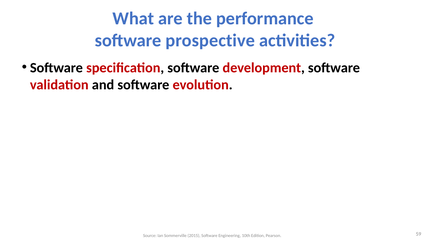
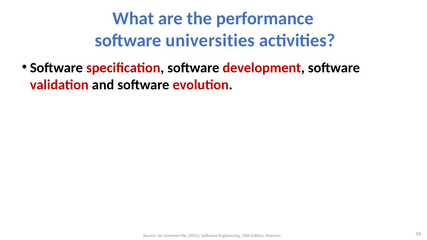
prospective: prospective -> universities (210, 40)
